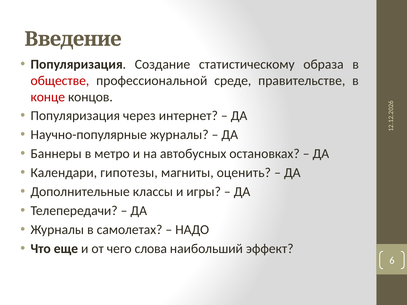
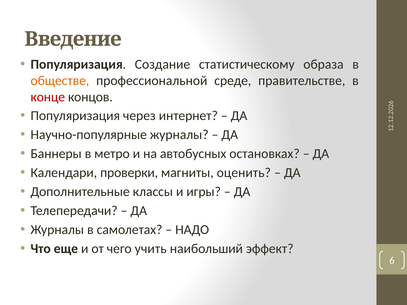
обществе colour: red -> orange (60, 81)
гипотезы: гипотезы -> проверки (129, 173)
слова: слова -> учить (151, 249)
